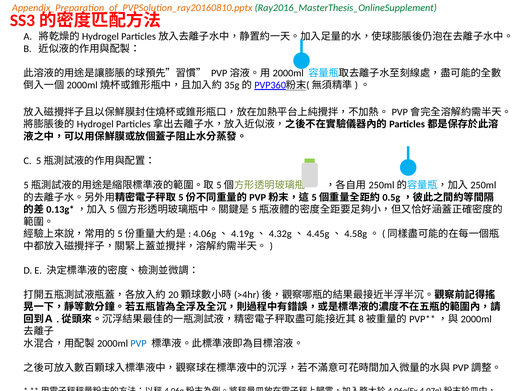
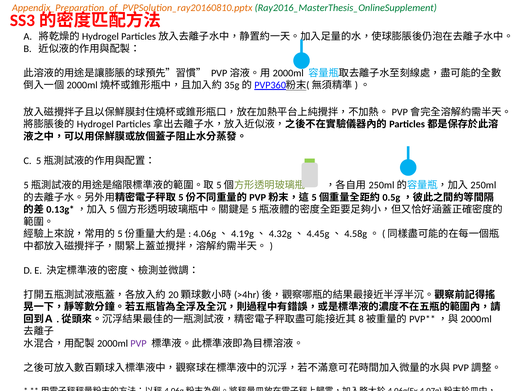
PVP colour: blue -> purple (138, 343)
